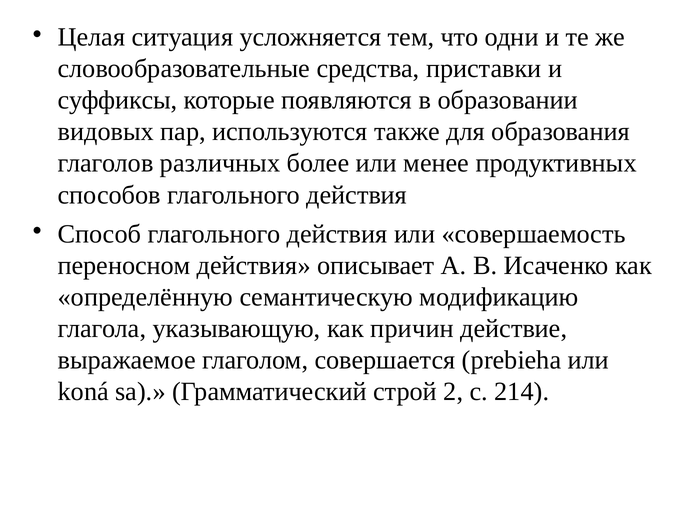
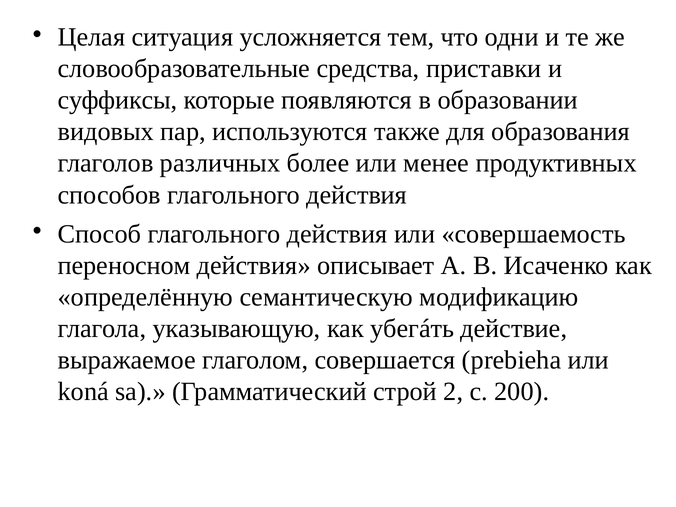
причин: причин -> убегáть (412, 329)
214: 214 -> 200 (522, 392)
